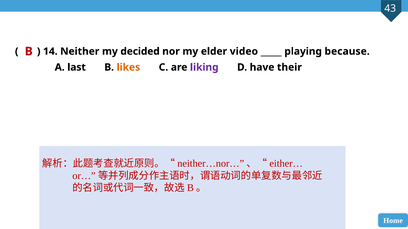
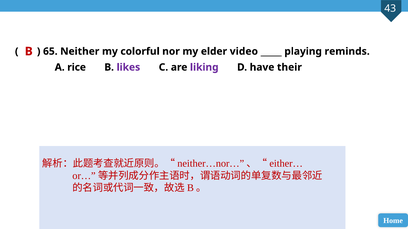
14: 14 -> 65 (50, 51)
decided: decided -> colorful (140, 51)
because: because -> reminds (347, 51)
last: last -> rice (77, 67)
likes colour: orange -> purple (128, 67)
